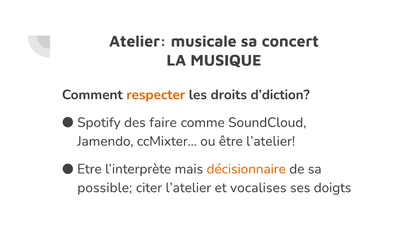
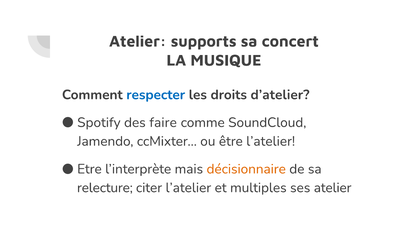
musicale: musicale -> supports (204, 41)
respecter colour: orange -> blue (156, 94)
d’diction: d’diction -> d’atelier (280, 94)
possible: possible -> relecture (105, 187)
vocalises: vocalises -> multiples (258, 187)
ses doigts: doigts -> atelier (333, 187)
